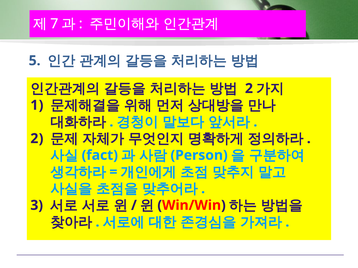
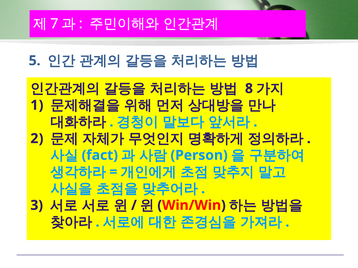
2: 2 -> 8 (249, 89)
